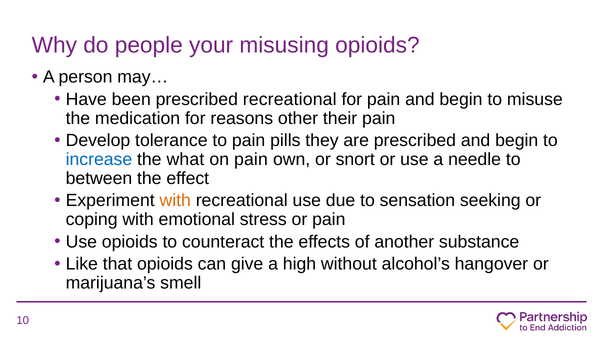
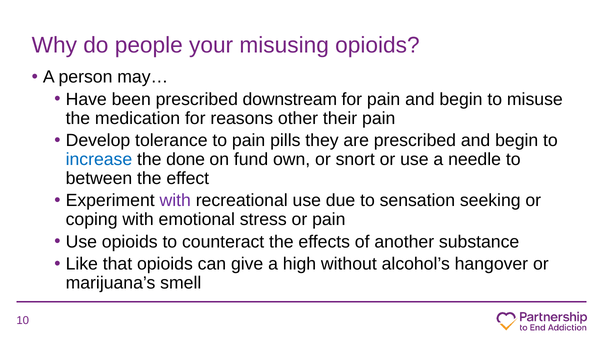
prescribed recreational: recreational -> downstream (290, 99)
what: what -> done (186, 160)
on pain: pain -> fund (251, 160)
with colour: orange -> purple (175, 201)
